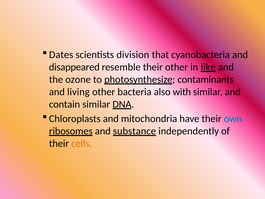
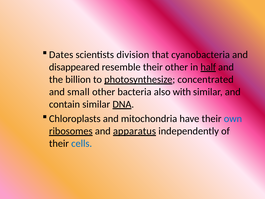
like: like -> half (208, 67)
ozone: ozone -> billion (78, 79)
contaminants: contaminants -> concentrated (206, 79)
living: living -> small (78, 92)
substance: substance -> apparatus (134, 131)
cells colour: orange -> blue (82, 143)
